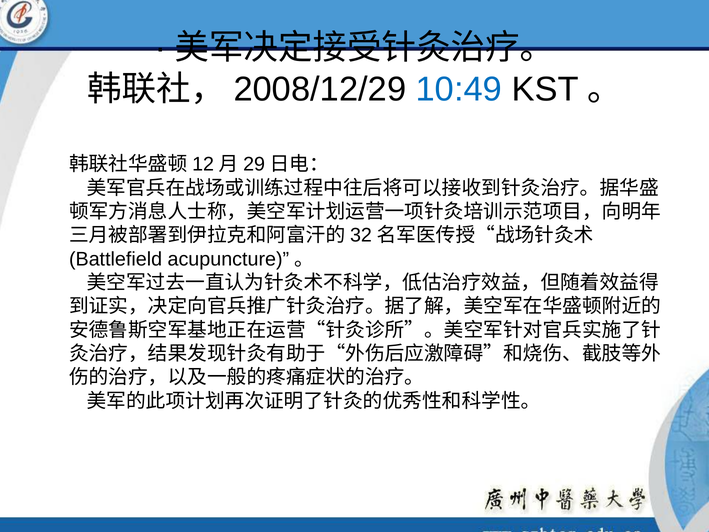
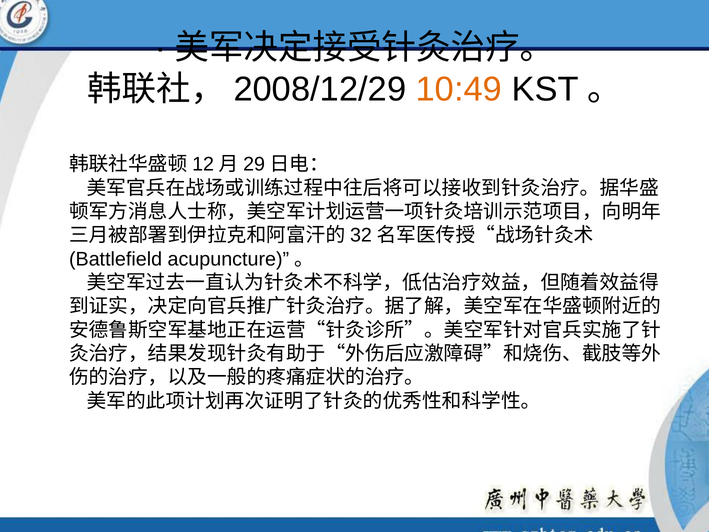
10:49 colour: blue -> orange (459, 89)
